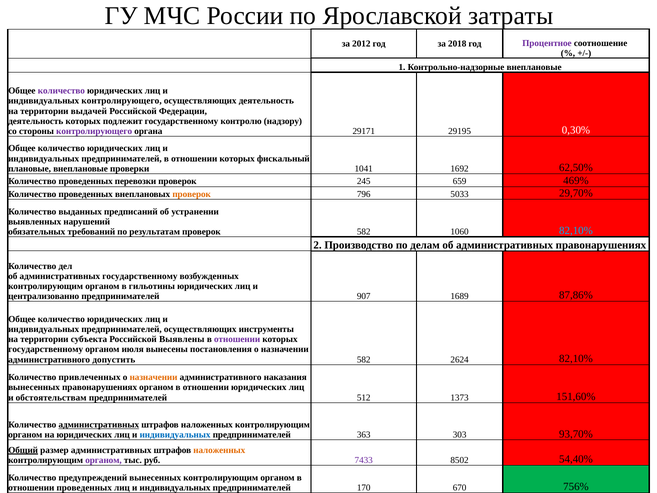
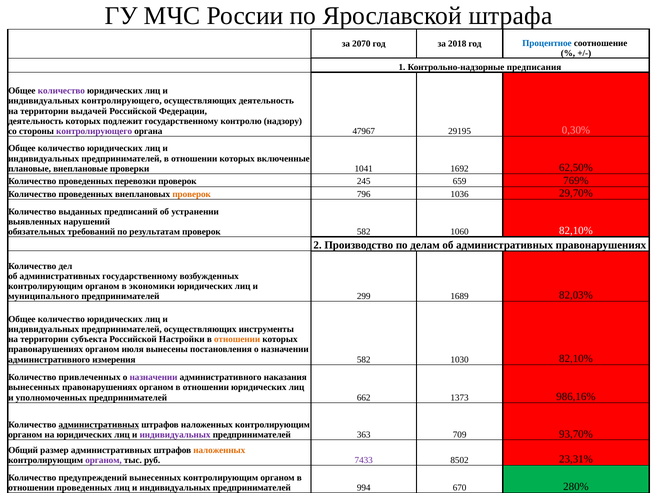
затраты: затраты -> штрафа (511, 16)
2012: 2012 -> 2070 (361, 44)
Процентное colour: purple -> blue (547, 43)
Контрольно-надзорные внеплановые: внеплановые -> предписания (534, 67)
29171: 29171 -> 47967 (364, 131)
0,30% colour: white -> pink (576, 130)
фискальный: фискальный -> включенные (283, 158)
469%: 469% -> 769% (576, 180)
5033: 5033 -> 1036 (460, 194)
82,10% colour: light blue -> white (576, 231)
гильотины: гильотины -> экономики (152, 286)
централизованно: централизованно -> муниципального (44, 296)
907: 907 -> 299 (364, 296)
87,86%: 87,86% -> 82,03% (576, 295)
Выявлены: Выявлены -> Настройки (182, 339)
отношении colour: purple -> orange (237, 339)
государственному: государственному -> правонарушениях (46, 349)
допустить: допустить -> измерения (114, 359)
2624: 2624 -> 1030 (460, 359)
назначении colour: orange -> purple (154, 377)
обстоятельствам: обстоятельствам -> уполномоченных (51, 397)
512: 512 -> 662 (364, 397)
151,60%: 151,60% -> 986,16% (576, 396)
индивидуальных colour: blue -> purple (175, 435)
303: 303 -> 709 (460, 435)
Общий underline: present -> none (23, 450)
54,40%: 54,40% -> 23,31% (576, 459)
170: 170 -> 994 (364, 488)
756%: 756% -> 280% (576, 487)
